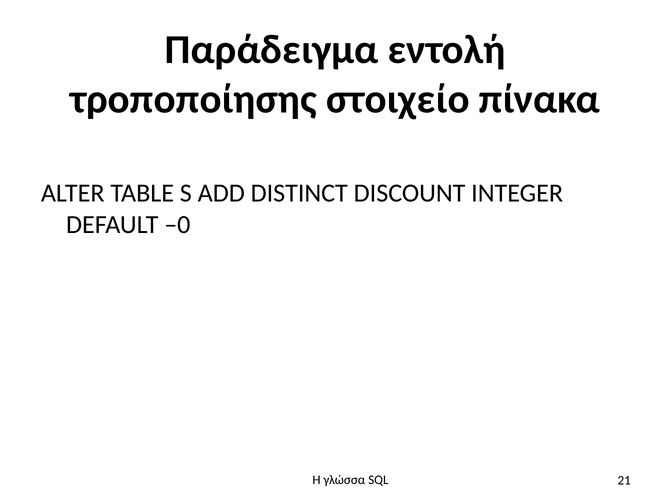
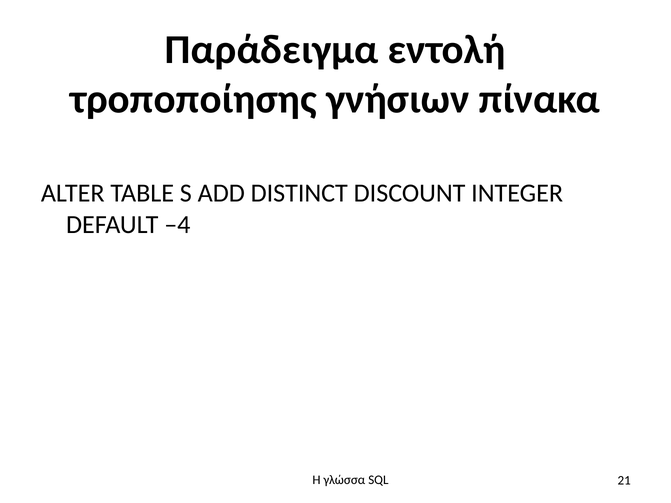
στοιχείο: στοιχείο -> γνήσιων (398, 99)
–0: –0 -> –4 (177, 225)
